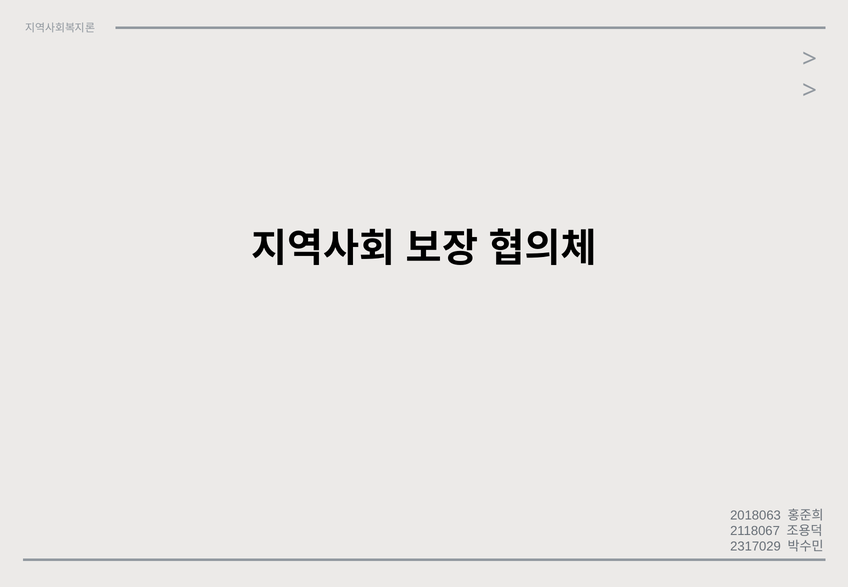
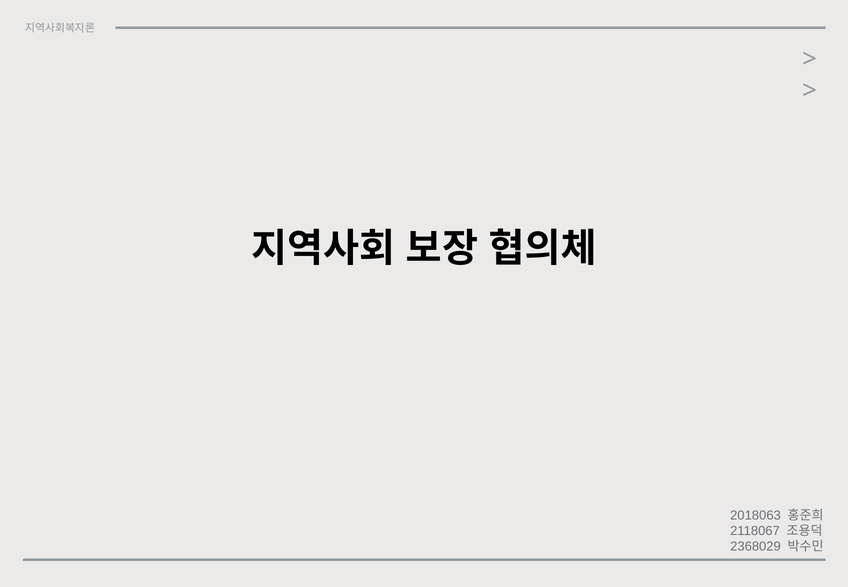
2317029: 2317029 -> 2368029 (756, 547)
